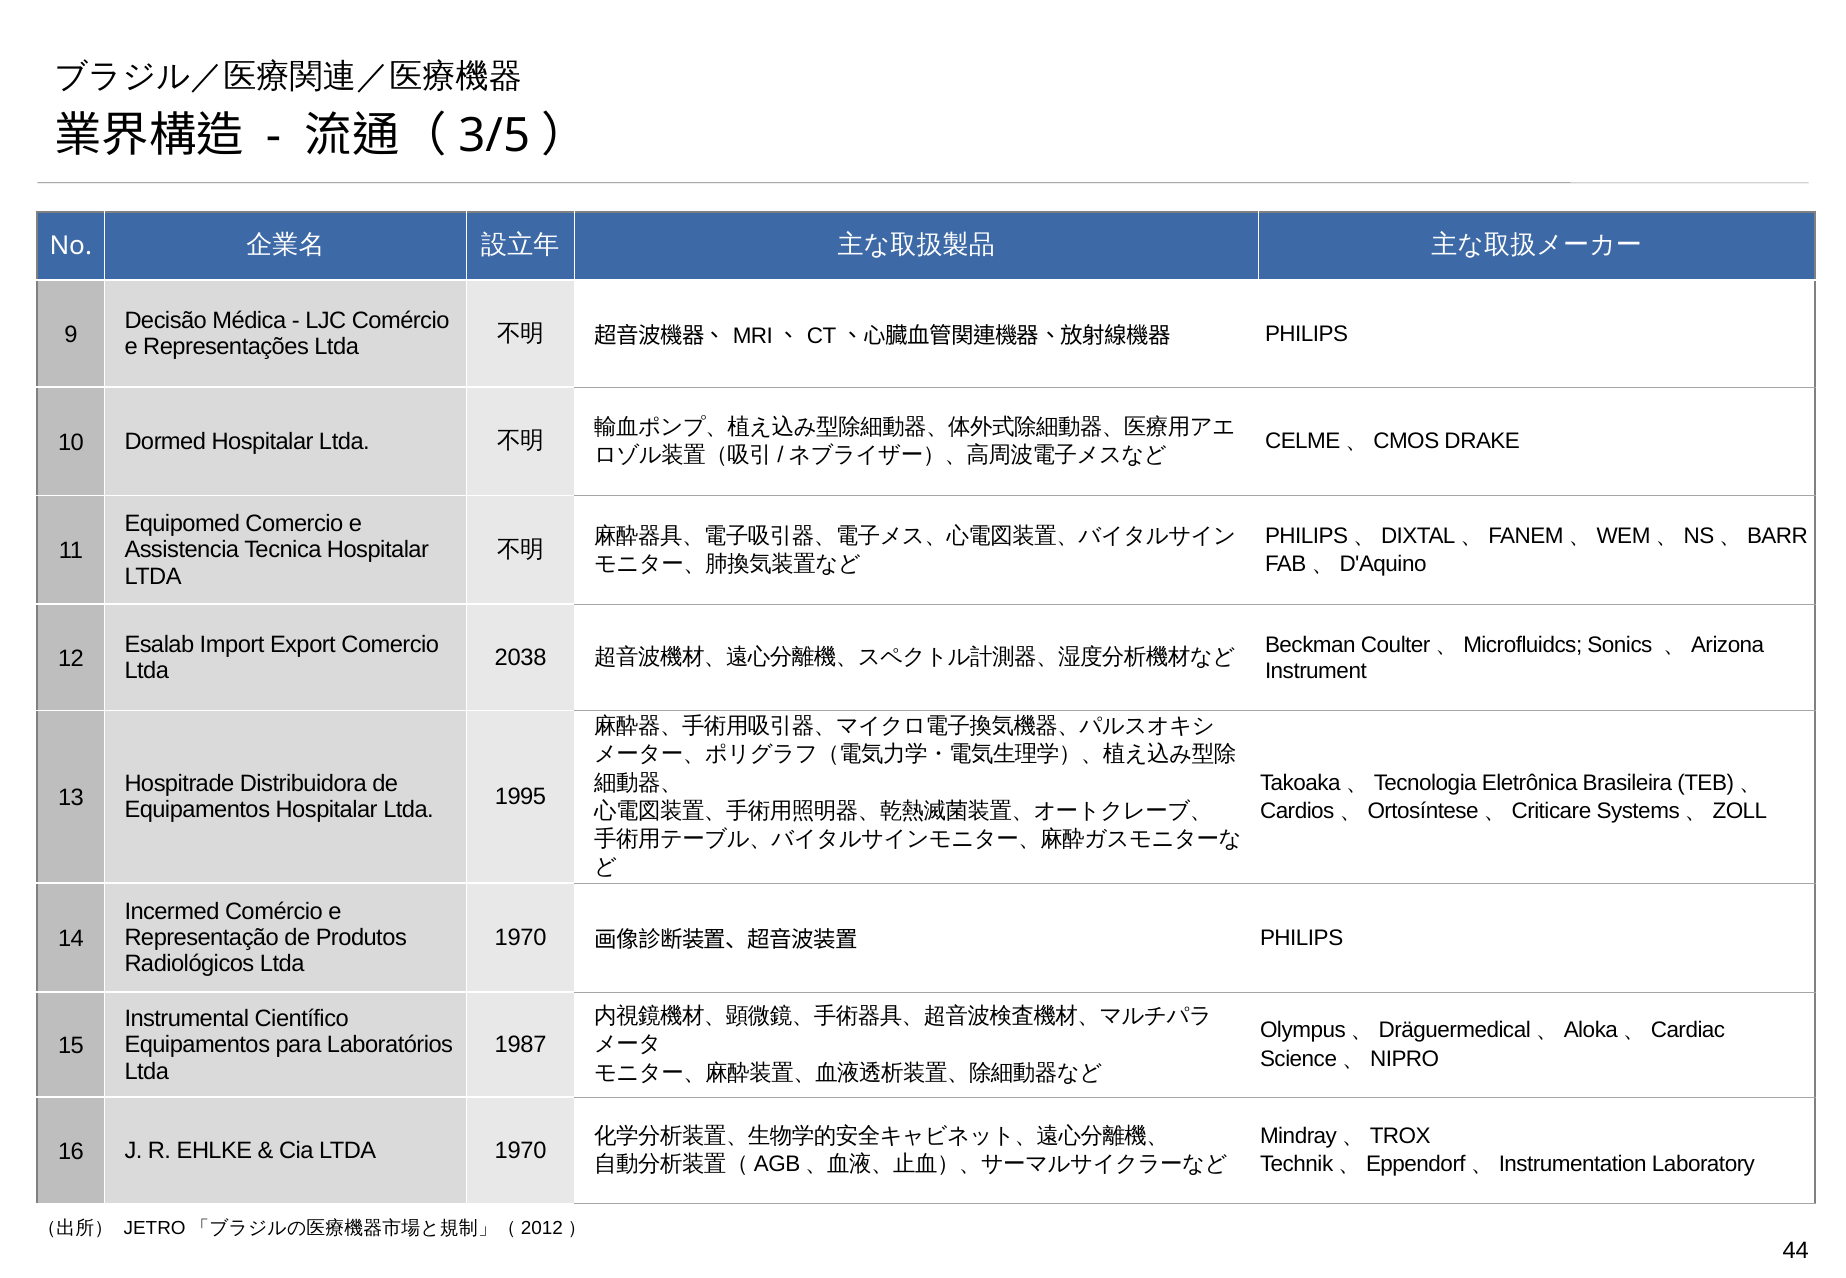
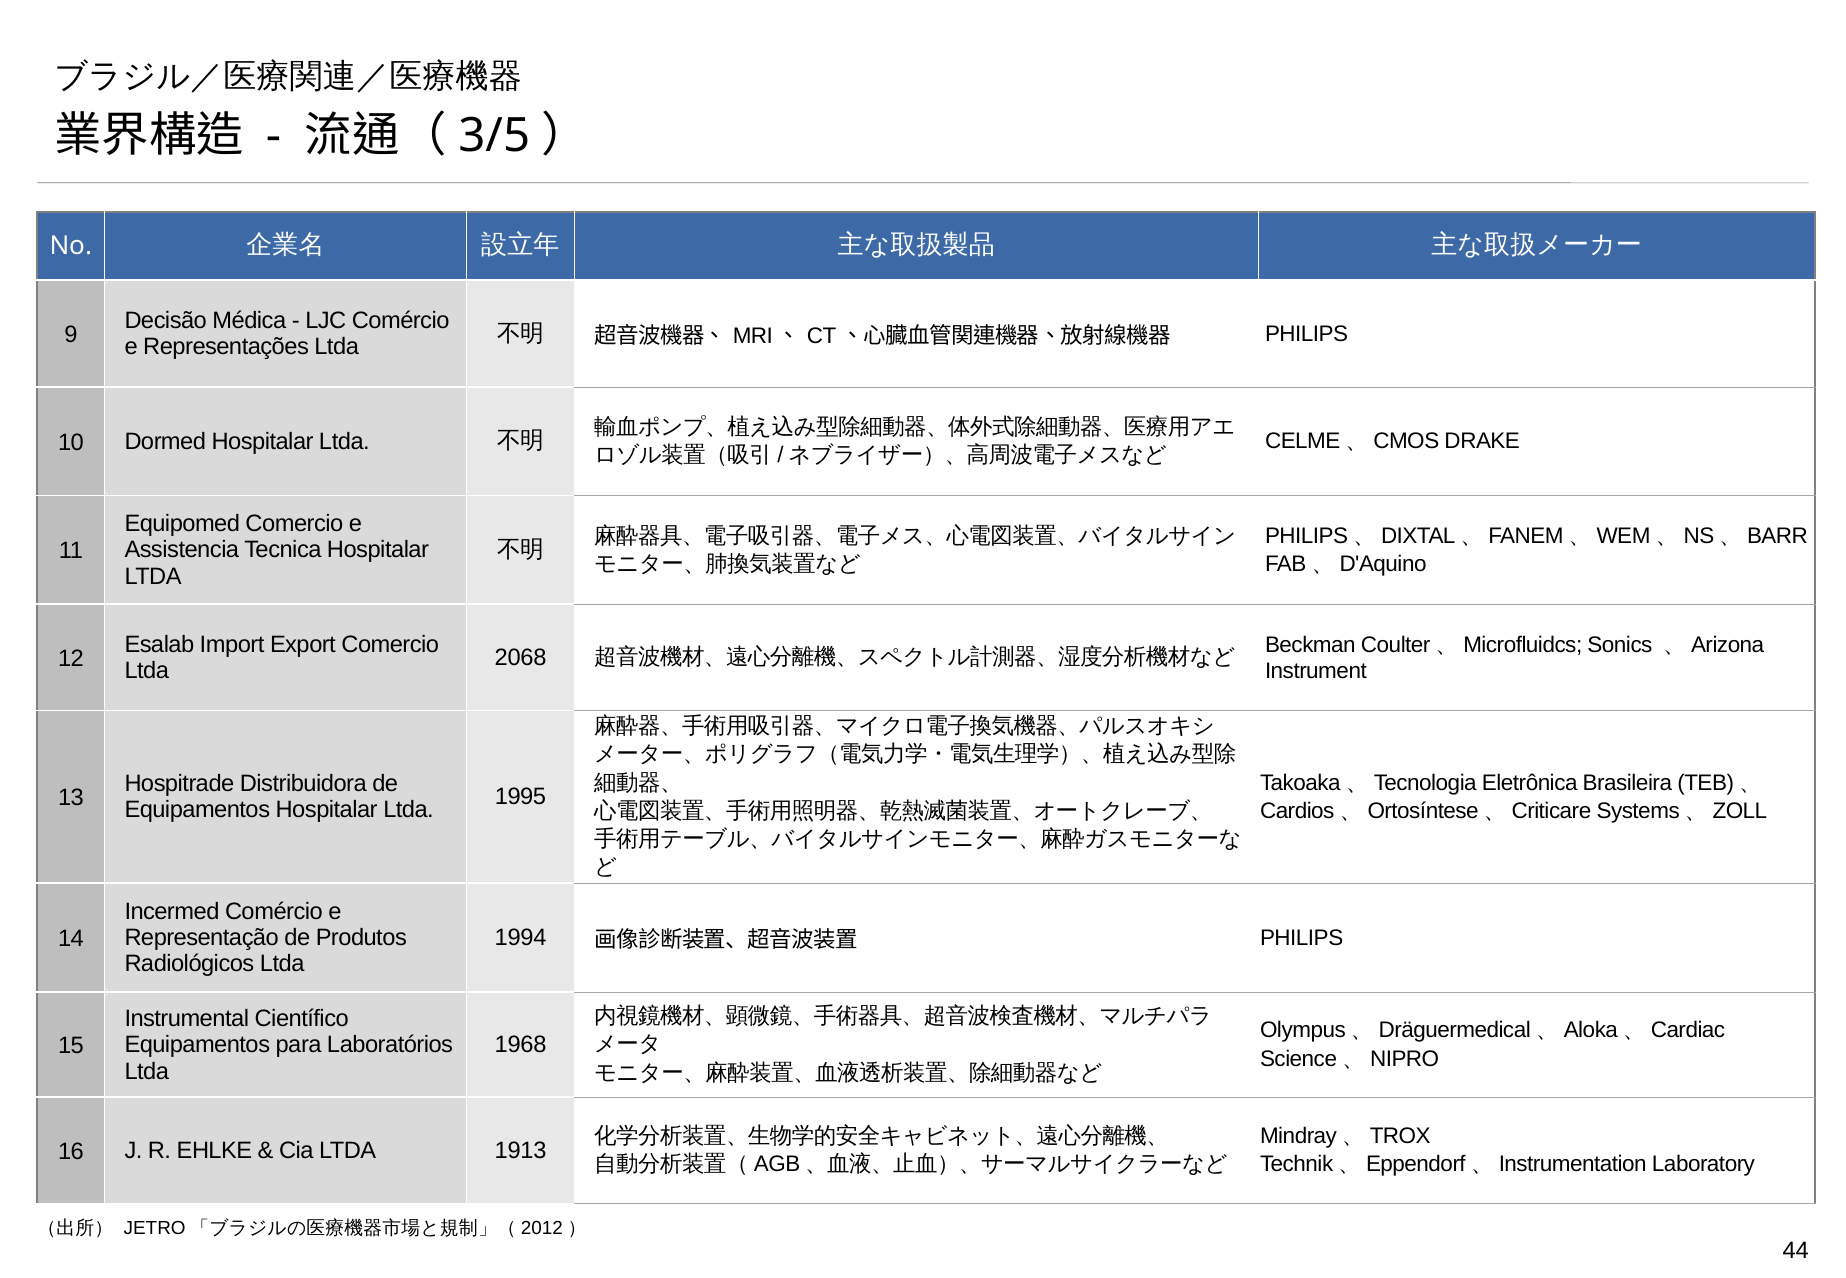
2038: 2038 -> 2068 (521, 657)
1970: 1970 -> 1994 (521, 938)
1987: 1987 -> 1968 (521, 1045)
Cia LTDA 1970: 1970 -> 1913 (521, 1150)
